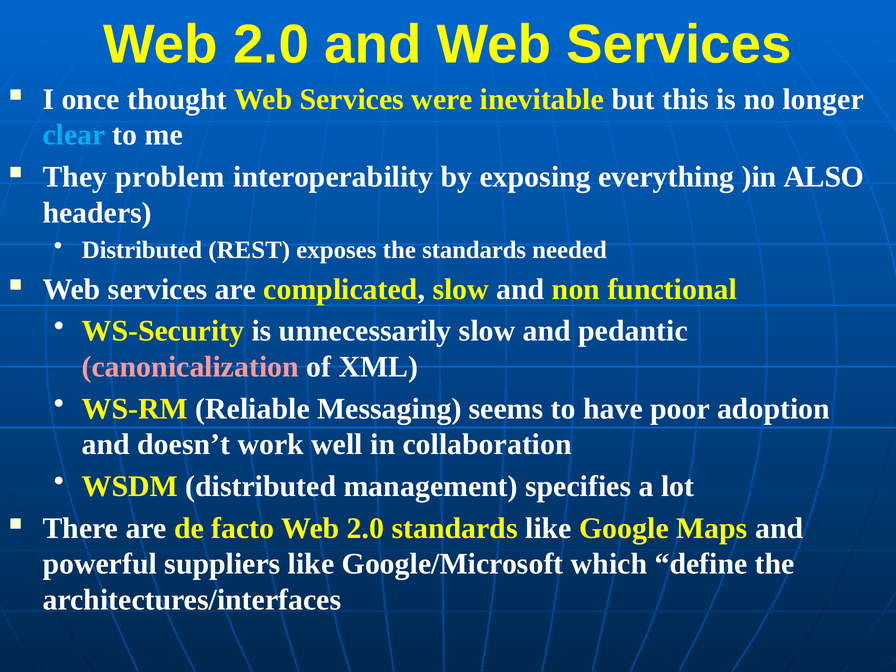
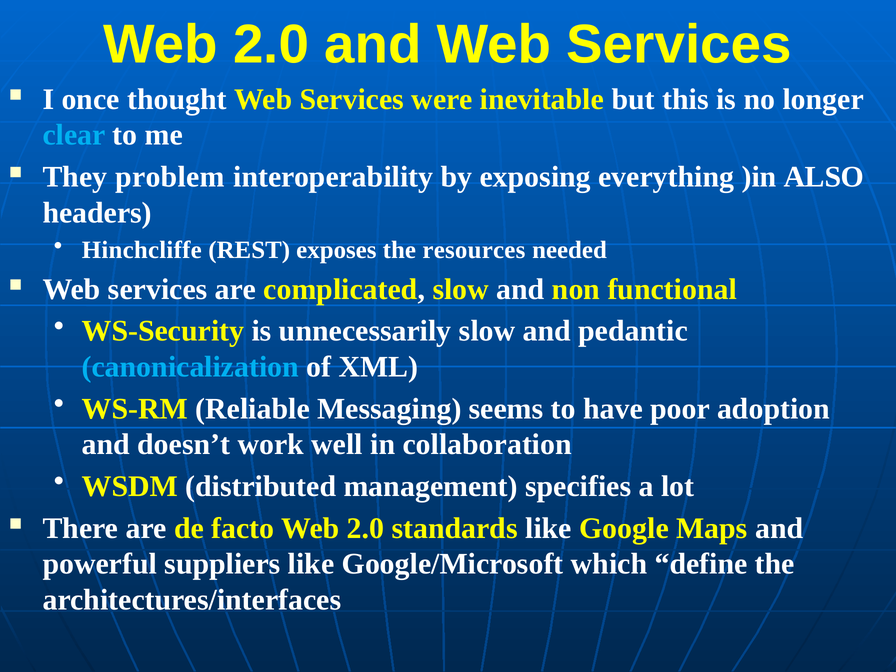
Distributed: Distributed -> Hinchcliffe (142, 250)
the standards: standards -> resources (474, 250)
canonicalization colour: pink -> light blue (190, 367)
